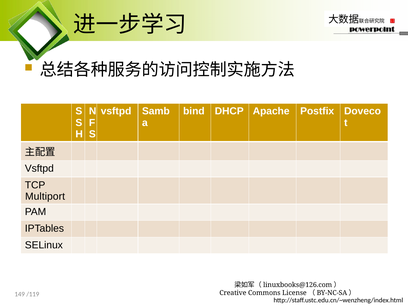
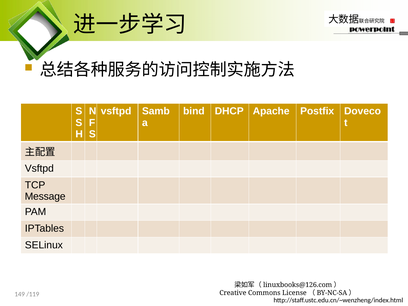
Multiport: Multiport -> Message (45, 196)
